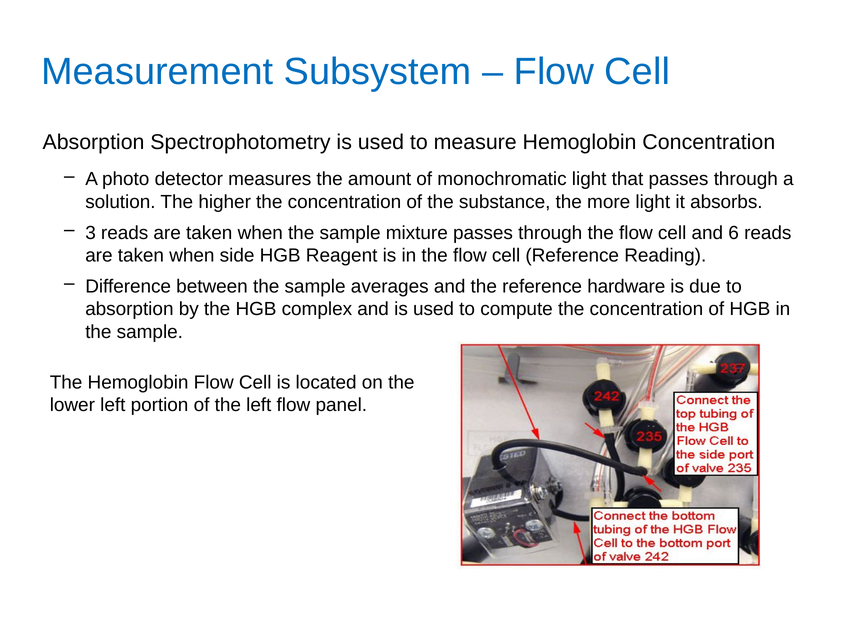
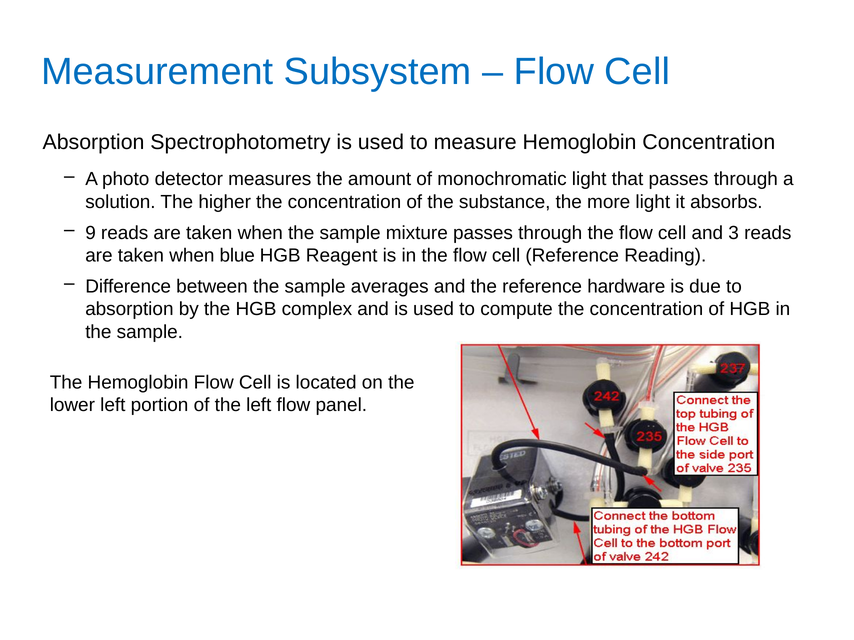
3: 3 -> 9 (91, 233)
6: 6 -> 3 (734, 233)
side: side -> blue (237, 256)
